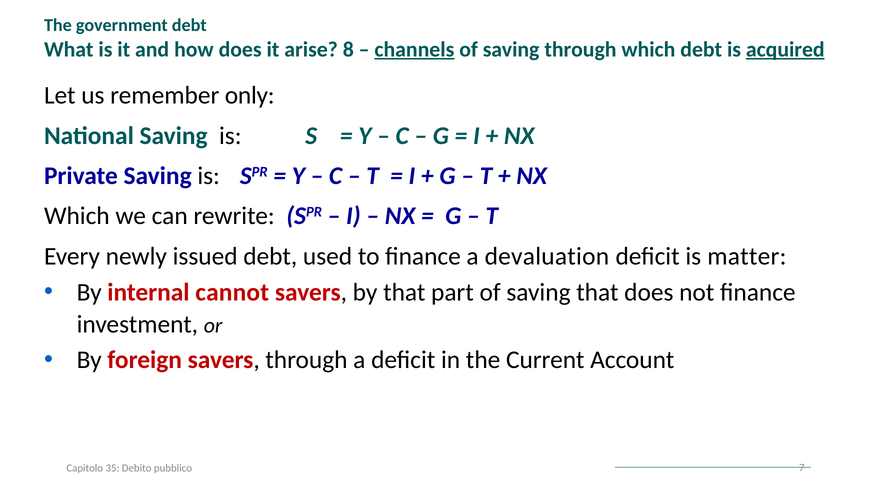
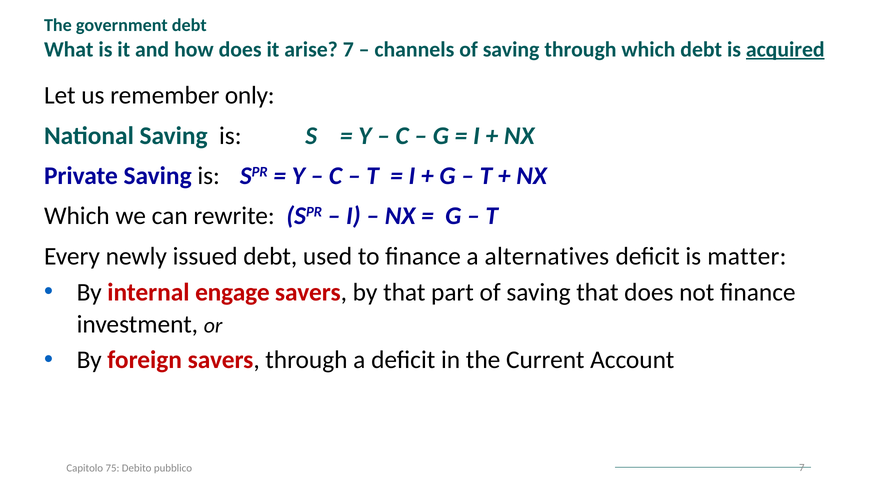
arise 8: 8 -> 7 (348, 49)
channels underline: present -> none (414, 49)
devaluation: devaluation -> alternatives (547, 256)
cannot: cannot -> engage (232, 292)
35: 35 -> 75 (112, 468)
